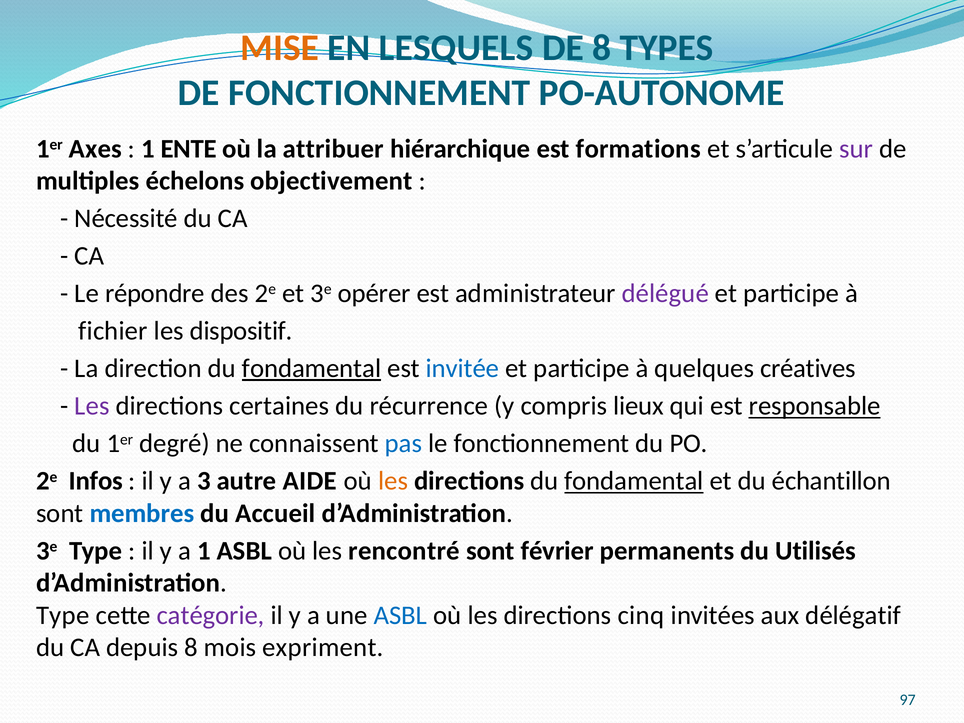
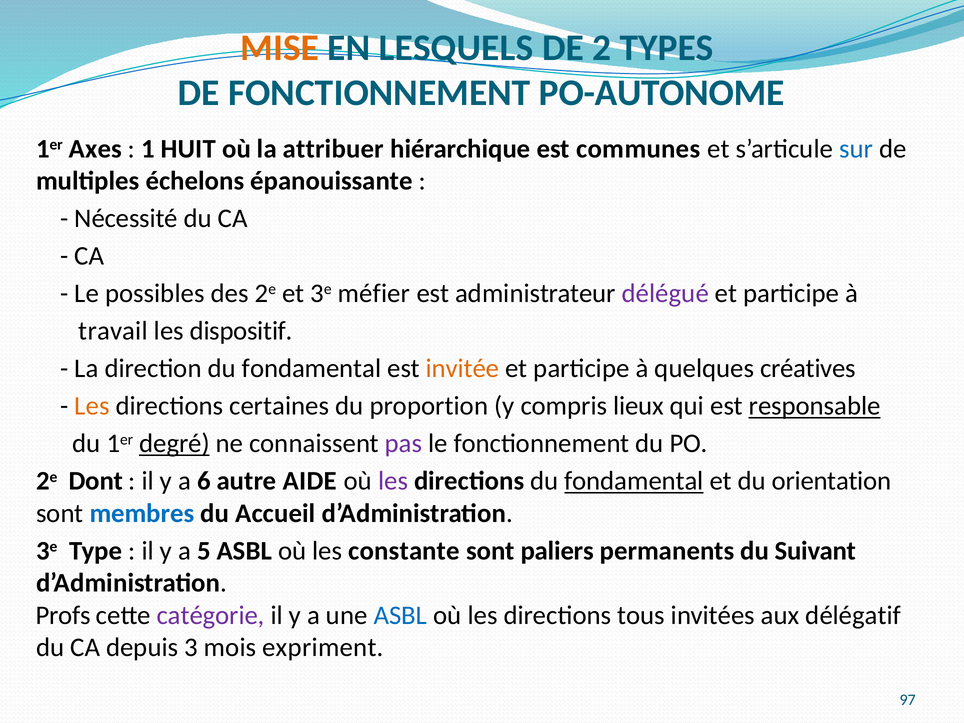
DE 8: 8 -> 2 (602, 48)
ENTE: ENTE -> HUIT (188, 149)
formations: formations -> communes (638, 149)
sur colour: purple -> blue (856, 149)
objectivement: objectivement -> épanouissante (332, 181)
répondre: répondre -> possibles (155, 293)
opérer: opérer -> méfier (374, 293)
fichier: fichier -> travail (113, 331)
fondamental underline: present -> none (312, 369)
invitée colour: blue -> orange (462, 369)
Les colour: purple -> orange (92, 406)
récurrence: récurrence -> proportion (429, 406)
degré underline: none -> present (174, 444)
pas colour: blue -> purple (403, 444)
Infos: Infos -> Dont (96, 481)
3: 3 -> 6 (204, 481)
les colour: orange -> purple (393, 481)
échantillon: échantillon -> orientation (831, 481)
a 1: 1 -> 5 (204, 551)
rencontré: rencontré -> constante (404, 551)
février: février -> paliers (557, 551)
Utilisés: Utilisés -> Suivant (815, 551)
Type: Type -> Profs (63, 615)
cinq: cinq -> tous (641, 615)
depuis 8: 8 -> 3 (191, 647)
